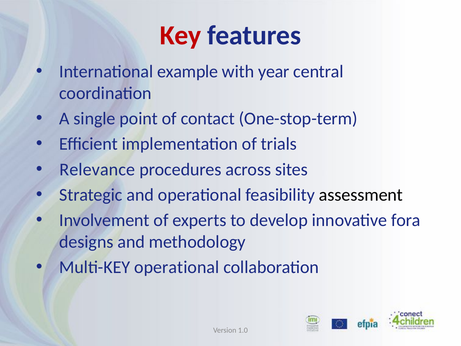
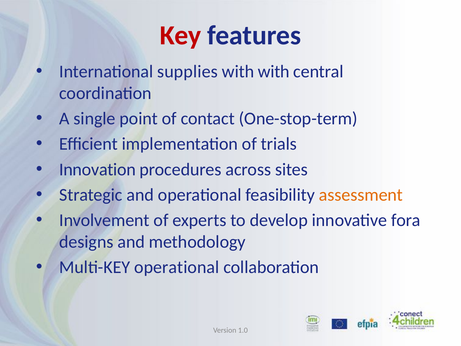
example: example -> supplies (188, 72)
with year: year -> with (274, 72)
Relevance: Relevance -> Innovation (97, 169)
assessment colour: black -> orange (361, 195)
